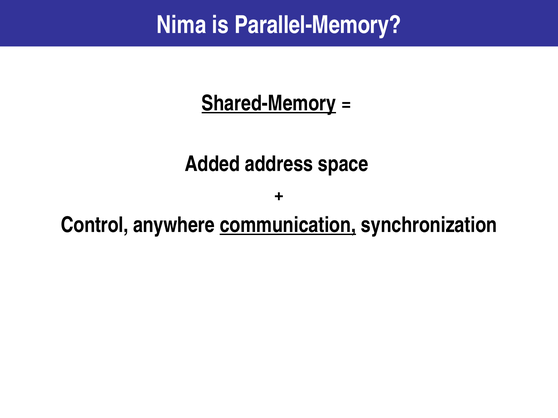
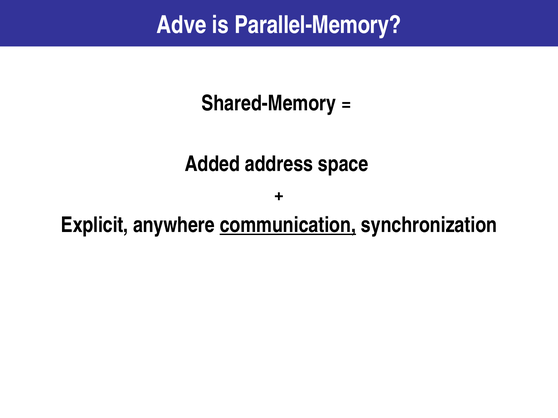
Nima: Nima -> Adve (182, 25)
Shared-Memory underline: present -> none (269, 104)
Control: Control -> Explicit (95, 225)
